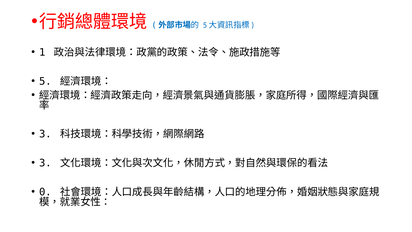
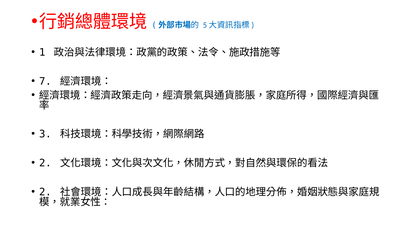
5: 5 -> 7 (45, 81)
3: 3 -> 2 (45, 163)
0: 0 -> 2 (45, 192)
